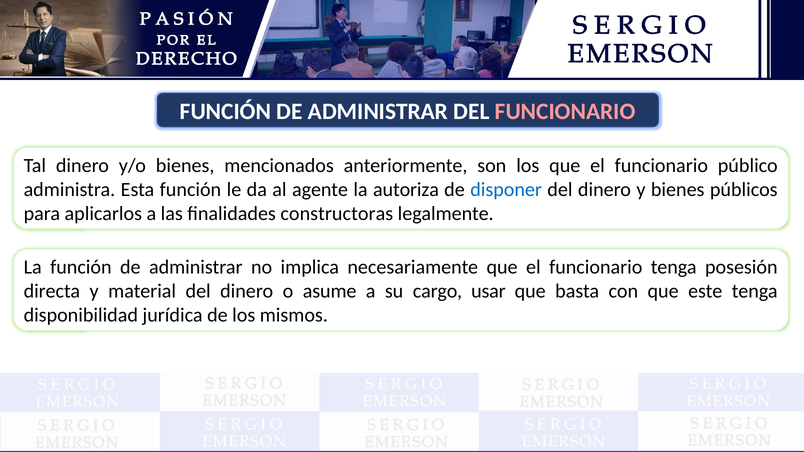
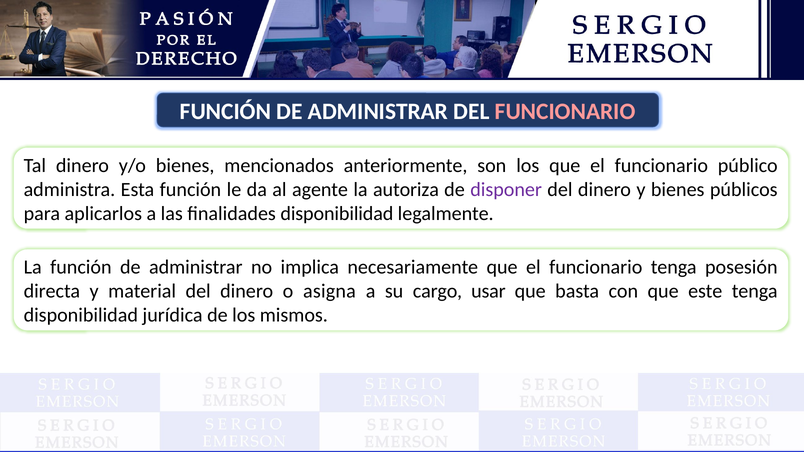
disponer colour: blue -> purple (506, 190)
finalidades constructoras: constructoras -> disponibilidad (337, 214)
asume: asume -> asigna (329, 291)
